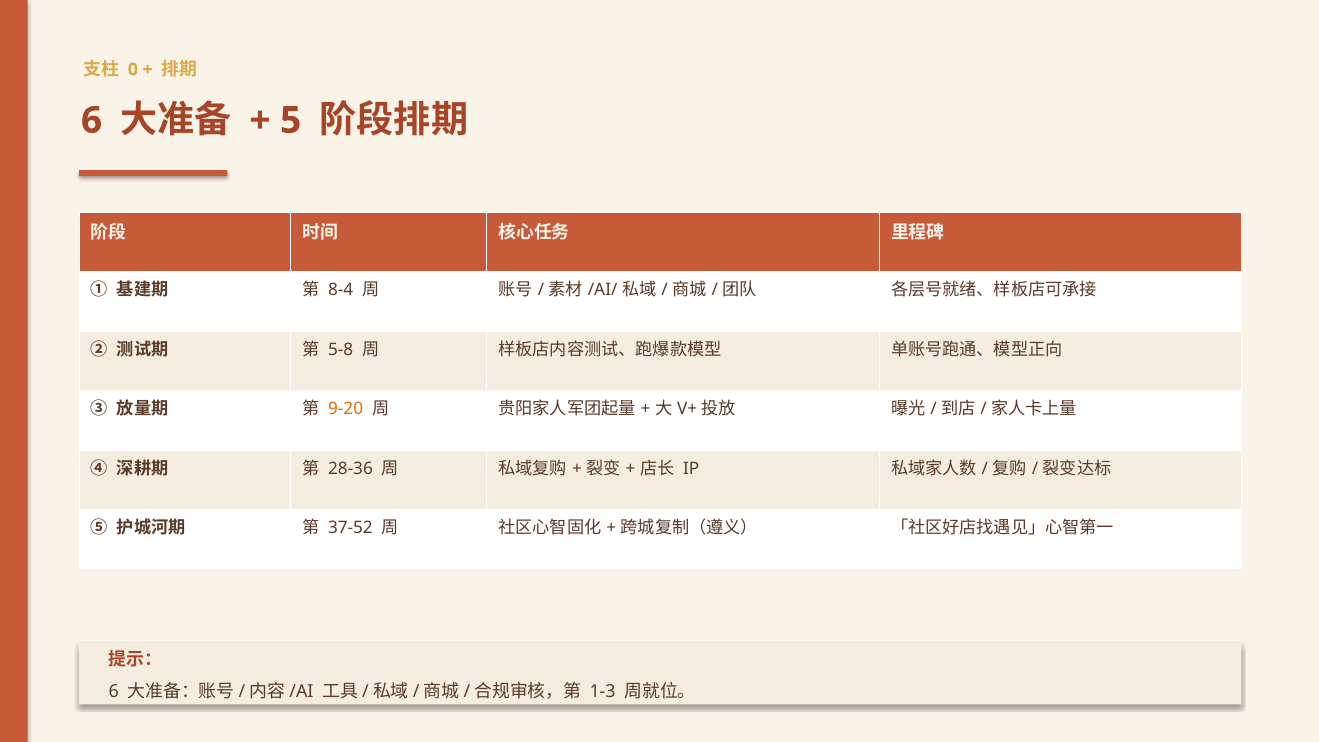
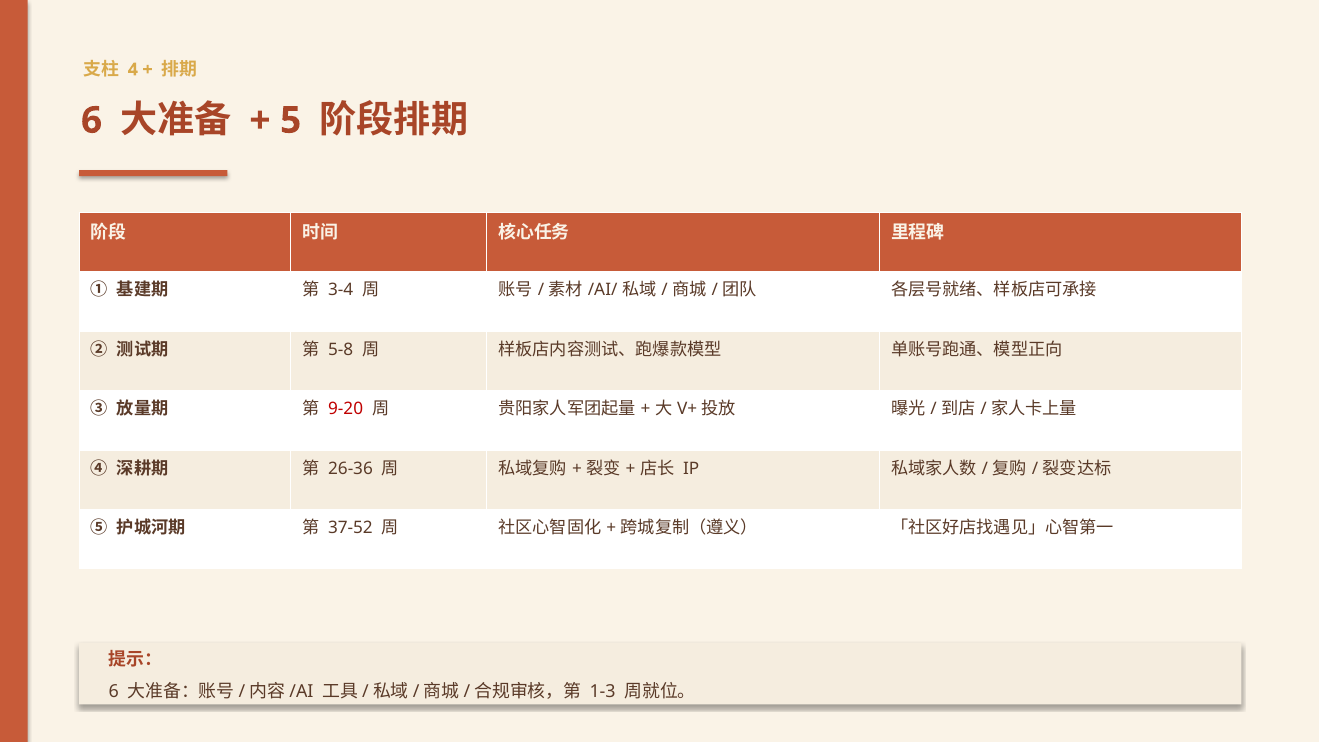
0: 0 -> 4 (133, 70)
8-4: 8-4 -> 3-4 (341, 290)
9-20 colour: orange -> red (346, 409)
28-36: 28-36 -> 26-36 (351, 468)
